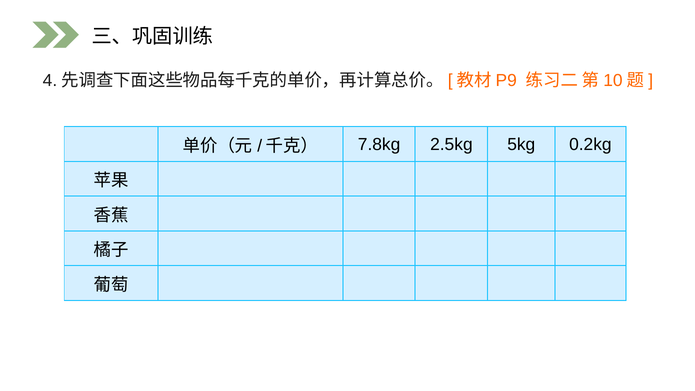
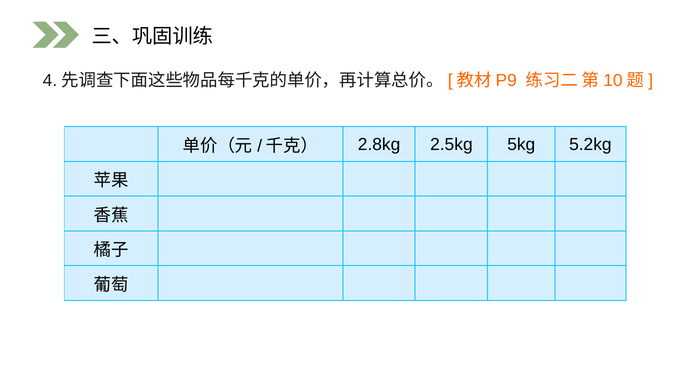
7.8kg: 7.8kg -> 2.8kg (379, 144)
0.2kg: 0.2kg -> 5.2kg (590, 144)
